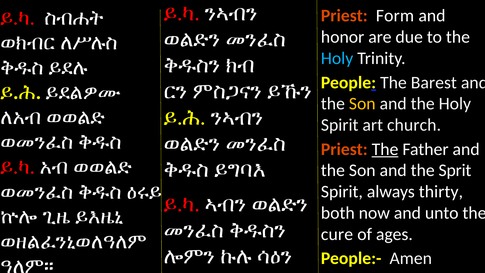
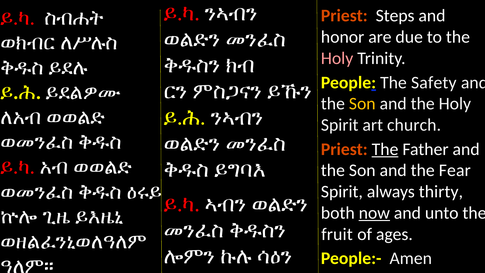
Form: Form -> Steps (395, 16)
Holy colour: light blue -> pink (337, 58)
Barest: Barest -> Safety (434, 82)
Sprit: Sprit -> Fear (455, 170)
now underline: none -> present (374, 213)
cure: cure -> fruit (337, 234)
